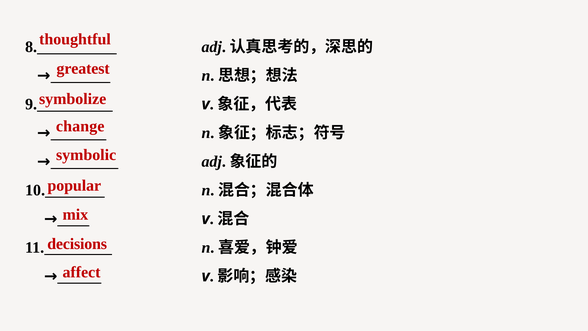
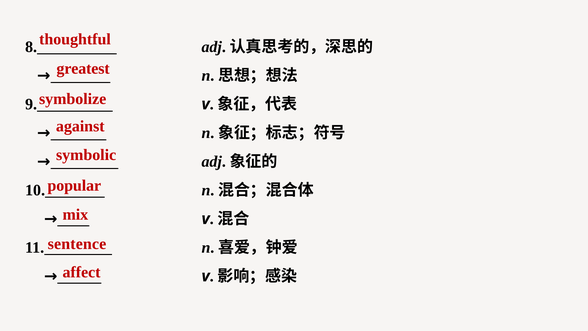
change: change -> against (80, 126)
decisions: decisions -> sentence (77, 244)
